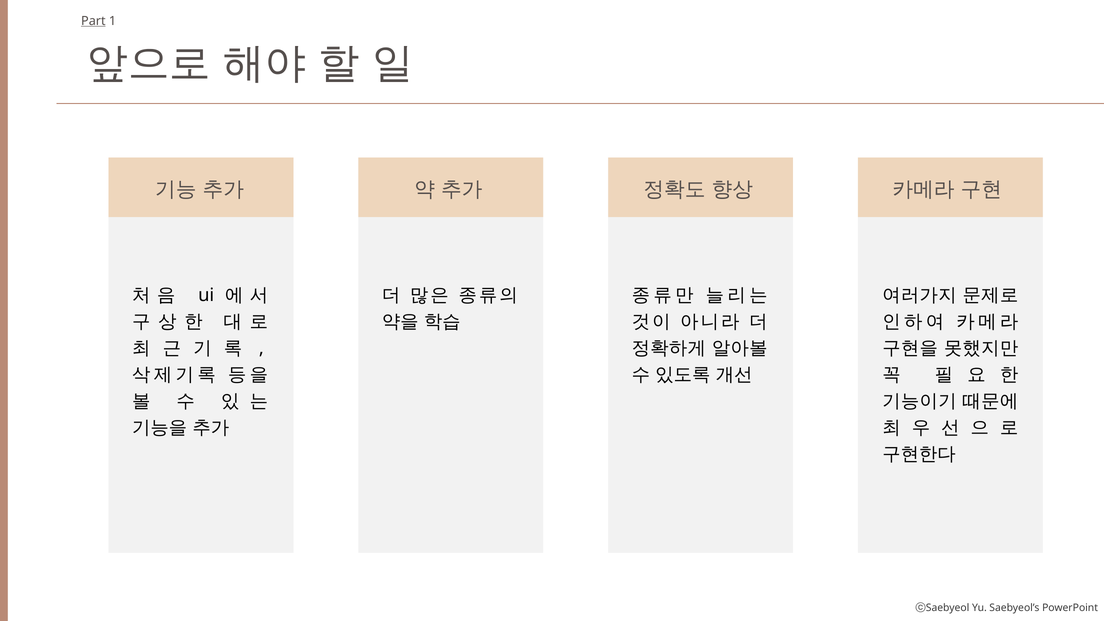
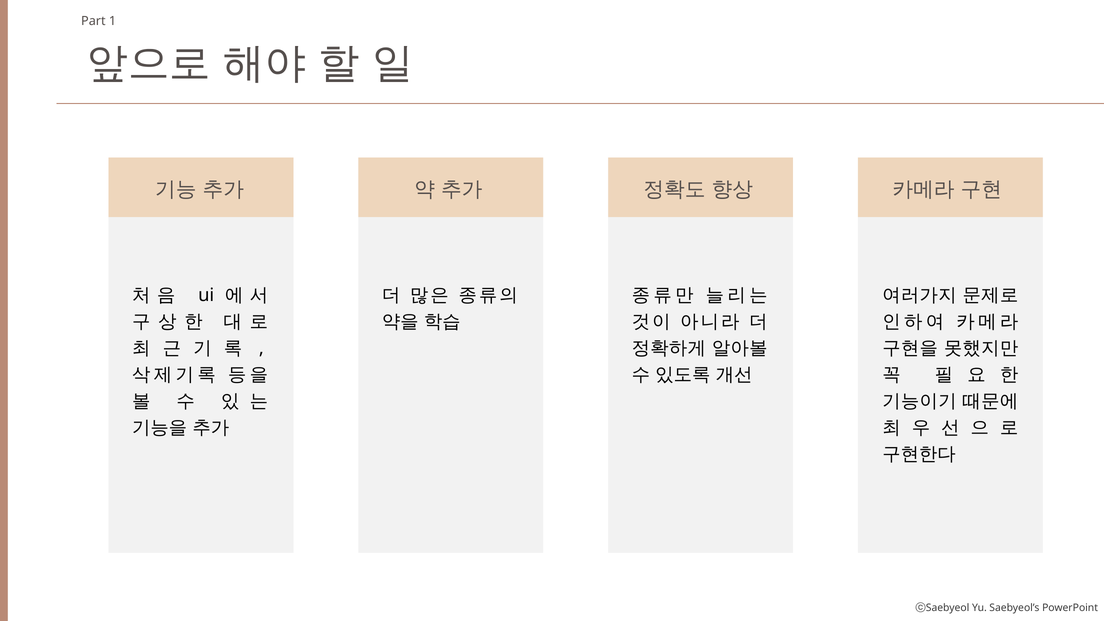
Part underline: present -> none (93, 21)
